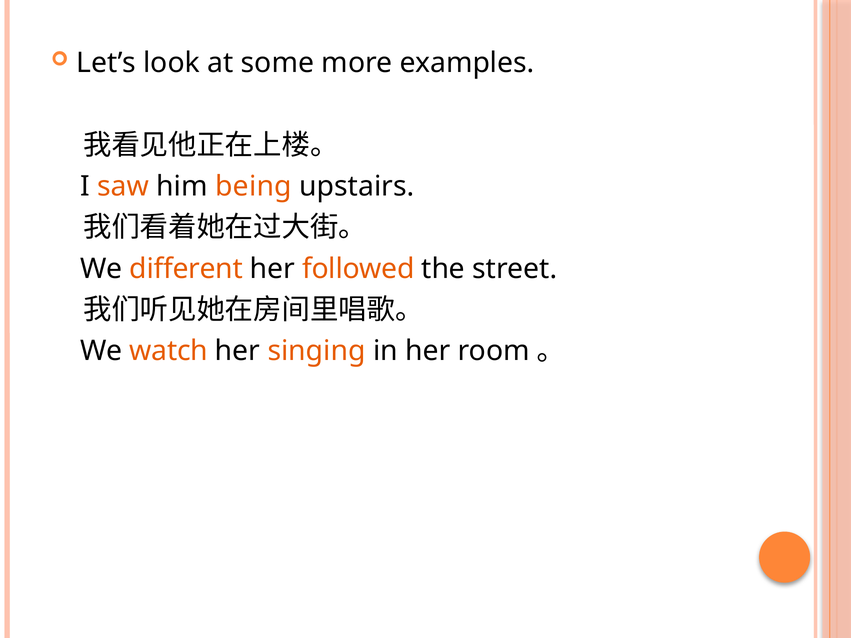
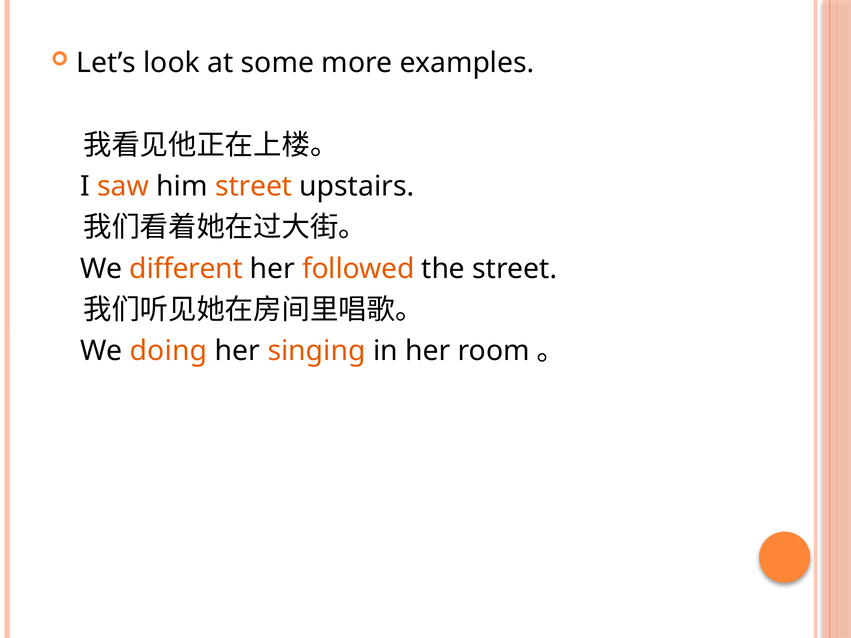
him being: being -> street (254, 187)
watch: watch -> doing (168, 351)
